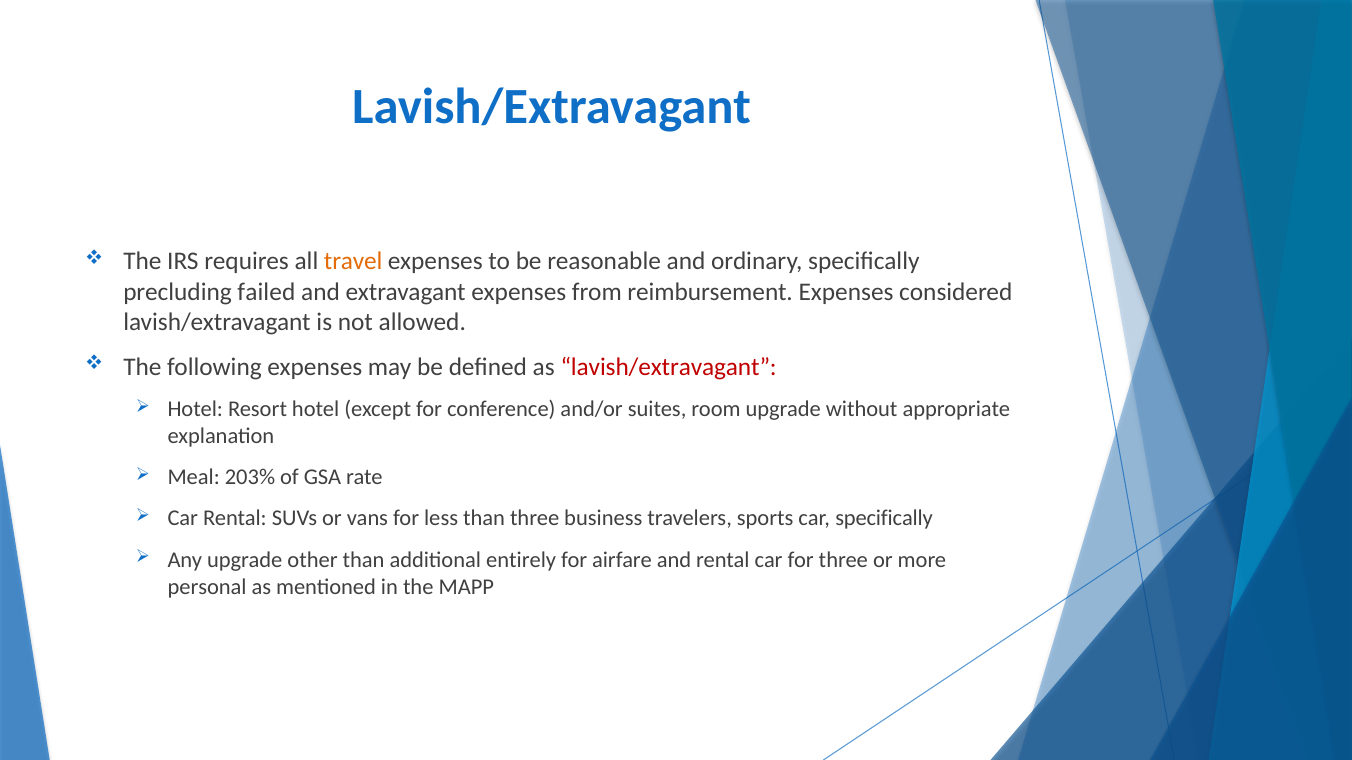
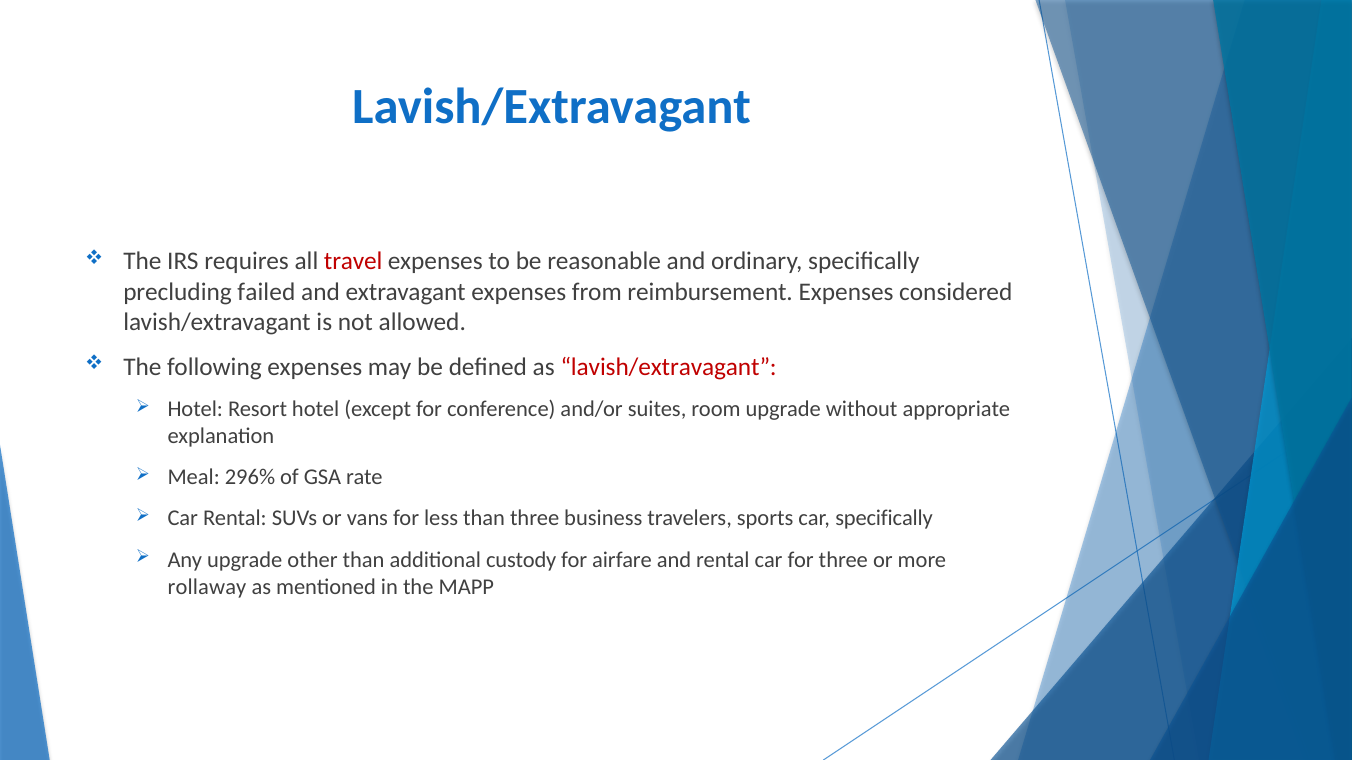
travel colour: orange -> red (353, 262)
203%: 203% -> 296% (250, 478)
entirely: entirely -> custody (521, 560)
personal: personal -> rollaway (207, 587)
